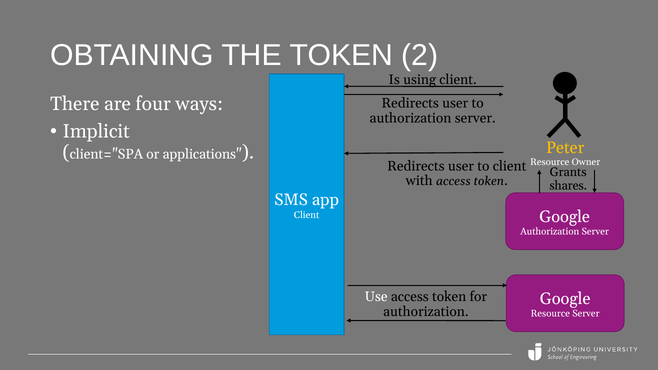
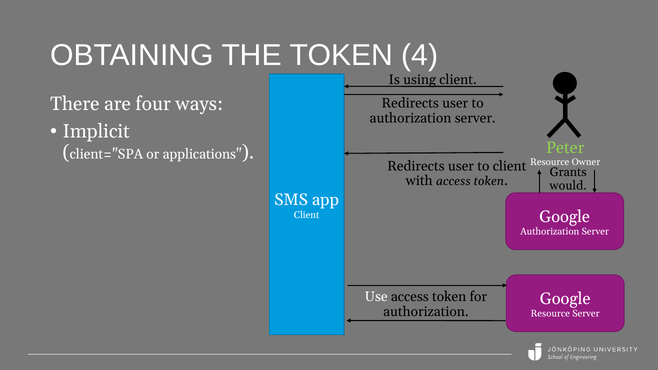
2: 2 -> 4 (420, 55)
Peter colour: yellow -> light green (565, 148)
shares: shares -> would (568, 186)
